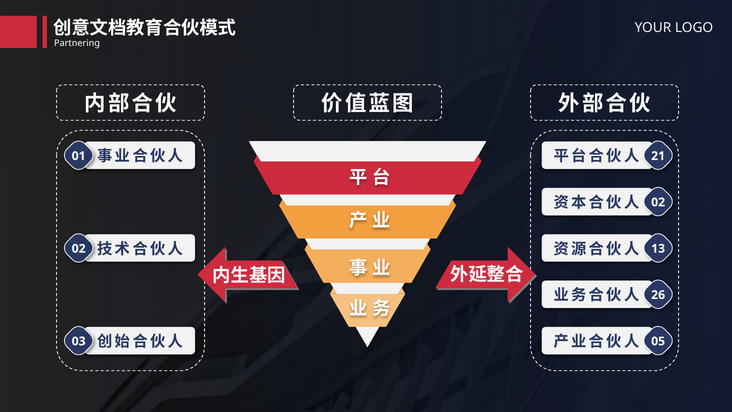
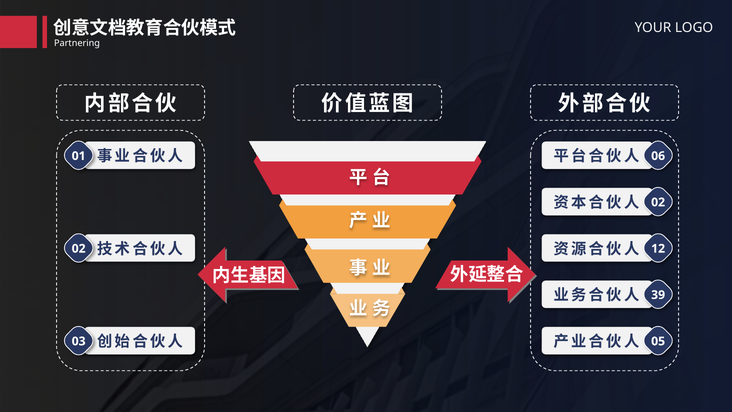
21: 21 -> 06 (658, 156)
13: 13 -> 12 (658, 248)
26: 26 -> 39 (658, 295)
